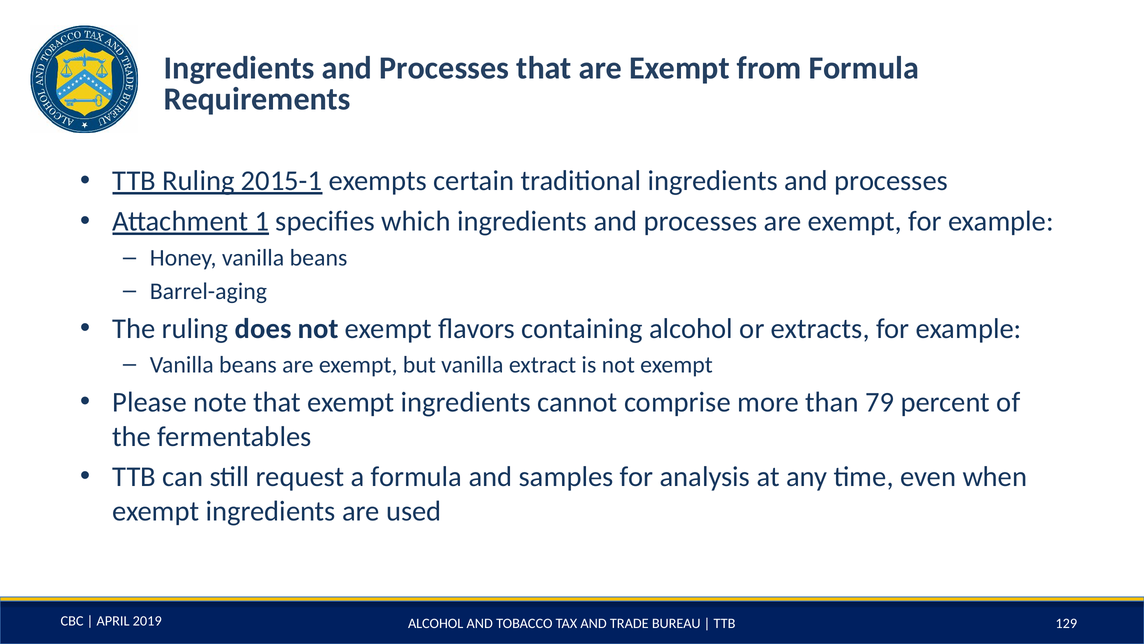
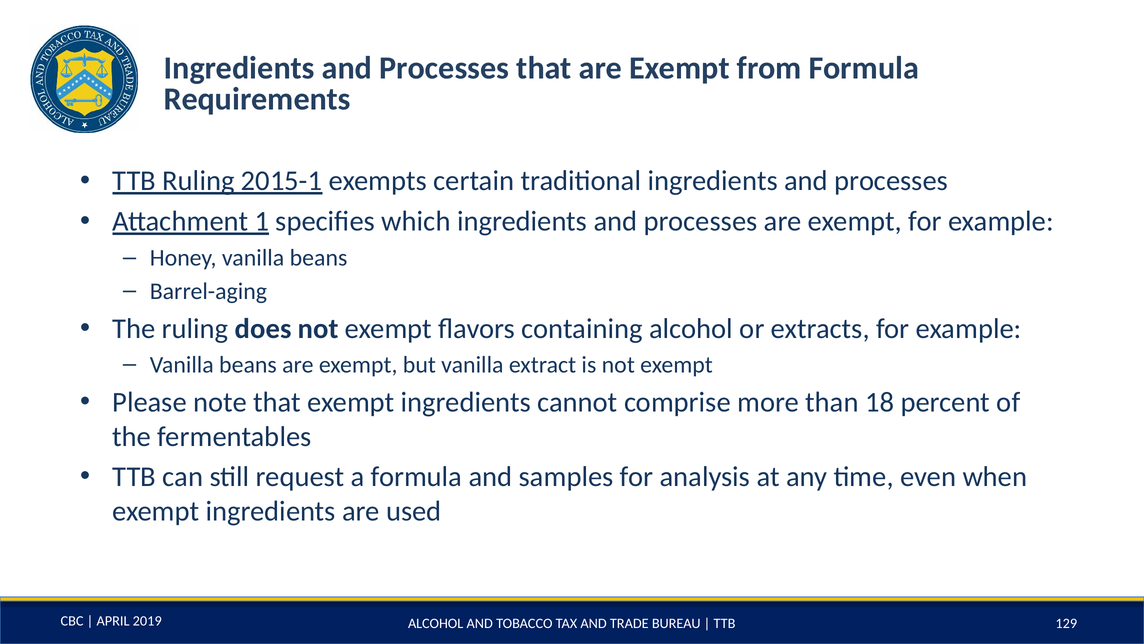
79: 79 -> 18 (880, 402)
